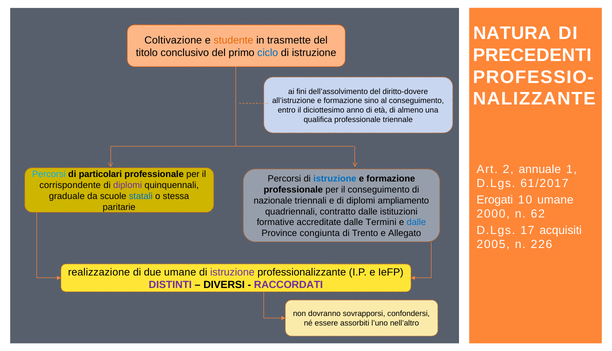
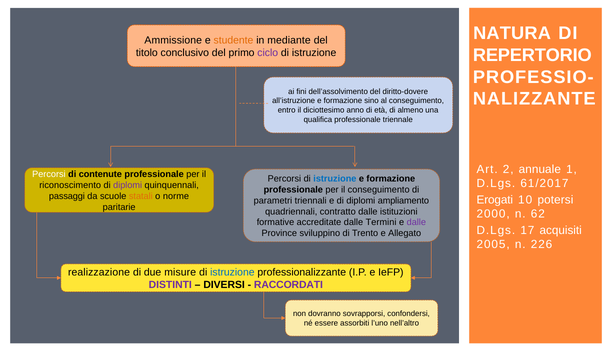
Coltivazione: Coltivazione -> Ammissione (173, 40)
trasmette: trasmette -> mediante (289, 40)
PRECEDENTI: PRECEDENTI -> REPERTORIO (532, 55)
ciclo colour: blue -> purple (268, 53)
Percorsi colour: light blue -> white (49, 174)
particolari: particolari -> contenute (100, 174)
corrispondente: corrispondente -> riconoscimento (70, 185)
graduale: graduale -> passaggi (67, 196)
statali colour: blue -> orange (141, 196)
stessa: stessa -> norme (176, 196)
10 umane: umane -> potersi (555, 200)
nazionale: nazionale -> parametri (273, 201)
dalle colour: blue -> purple (416, 222)
congiunta: congiunta -> sviluppino (320, 233)
due umane: umane -> misure (180, 272)
istruzione colour: purple -> blue (232, 272)
